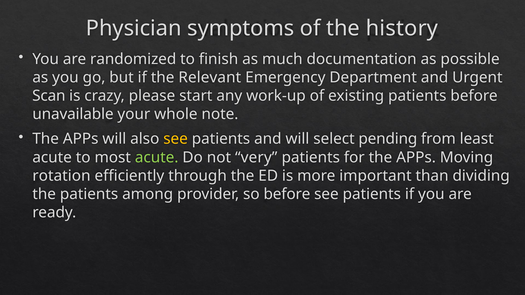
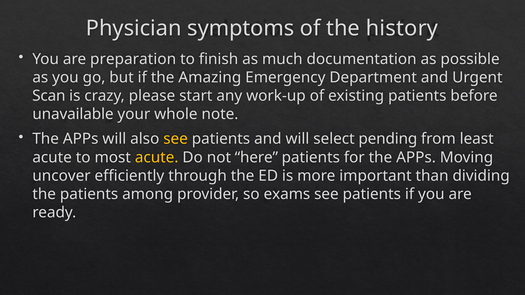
randomized: randomized -> preparation (133, 59)
Relevant: Relevant -> Amazing (210, 78)
acute colour: light green -> yellow (157, 157)
very: very -> here (256, 157)
rotation: rotation -> uncover (61, 176)
so before: before -> exams (287, 194)
